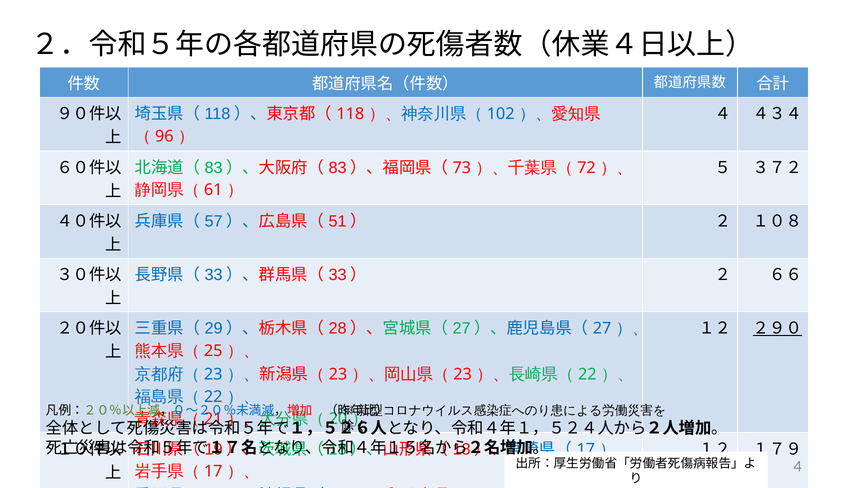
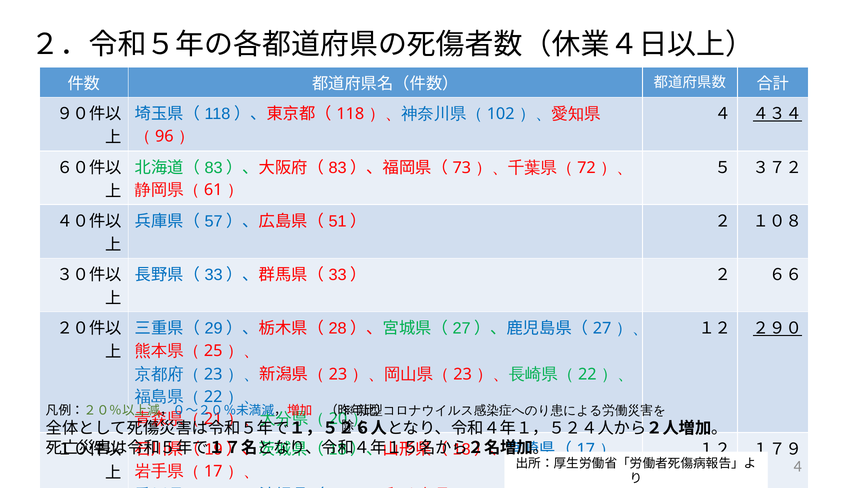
４３４ underline: none -> present (777, 114)
